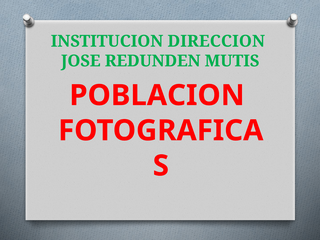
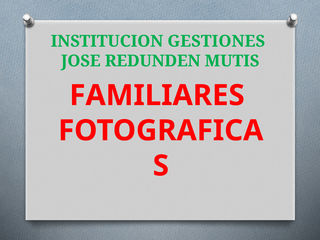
DIRECCION: DIRECCION -> GESTIONES (216, 41)
POBLACION: POBLACION -> FAMILIARES (157, 95)
